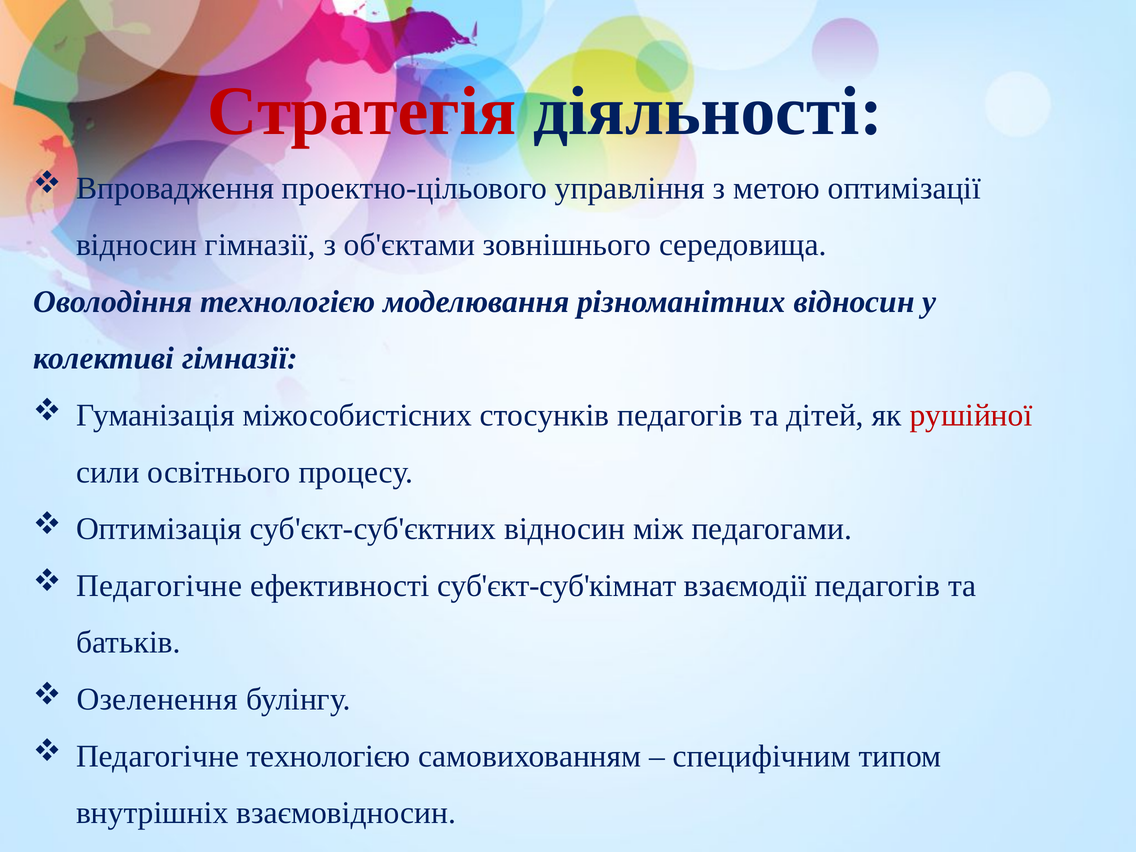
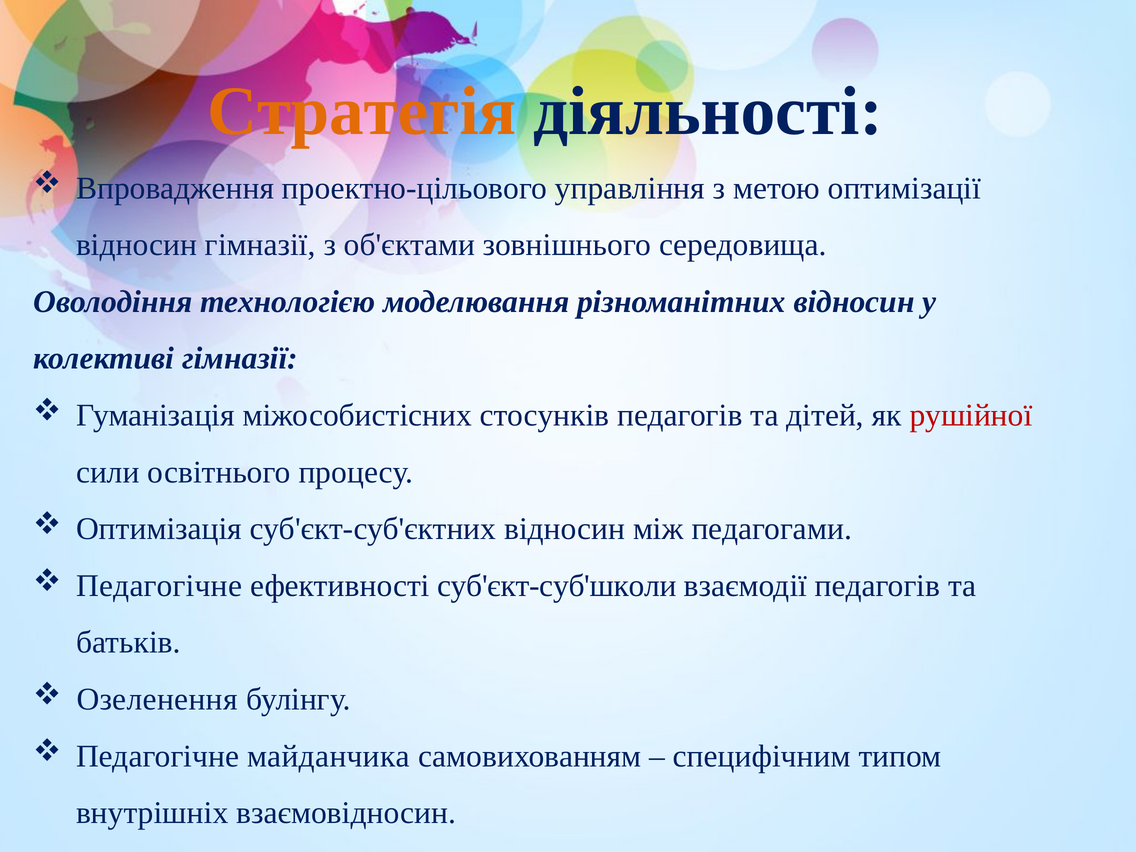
Стратегія colour: red -> orange (362, 111)
суб'єкт-суб'кімнат: суб'єкт-суб'кімнат -> суб'єкт-суб'школи (557, 586)
Педагогічне технологією: технологією -> майданчика (328, 756)
